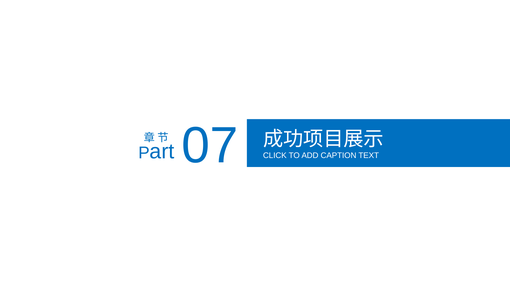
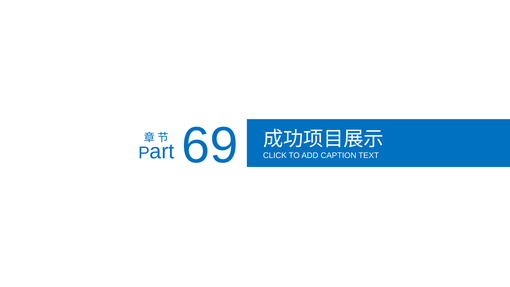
07: 07 -> 69 (210, 146)
